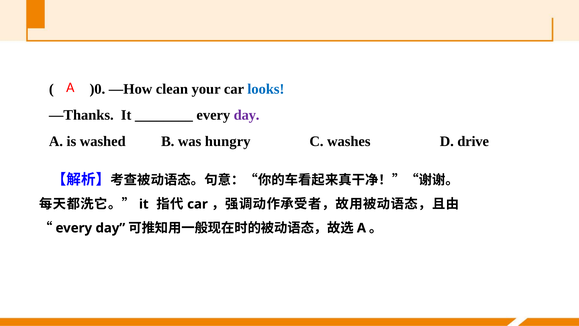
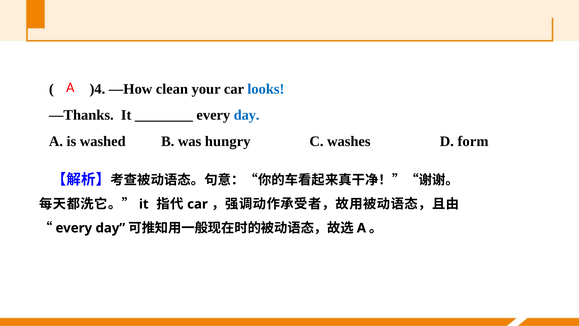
)0: )0 -> )4 (97, 89)
day colour: purple -> blue (247, 115)
drive: drive -> form (473, 141)
